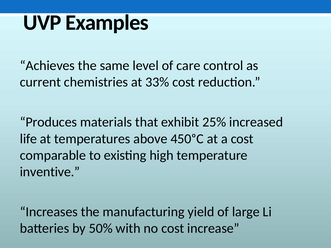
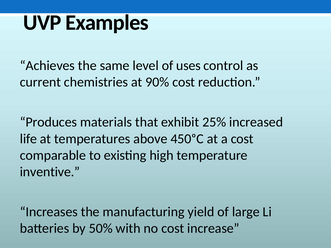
care: care -> uses (188, 66)
33%: 33% -> 90% (157, 82)
